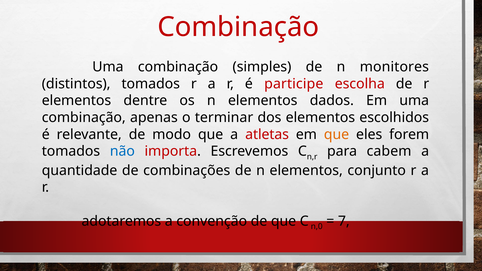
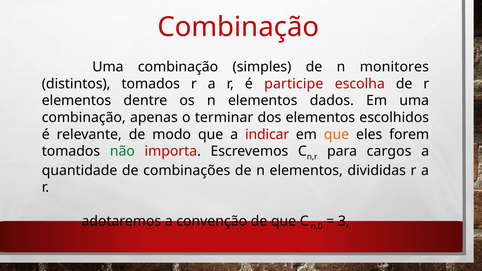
atletas: atletas -> indicar (267, 134)
não colour: blue -> green (122, 151)
cabem: cabem -> cargos (389, 151)
conjunto: conjunto -> divididas (377, 171)
7: 7 -> 3 (344, 221)
